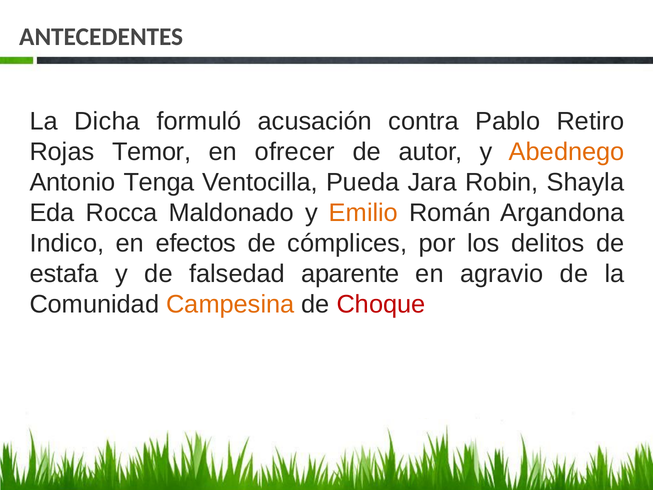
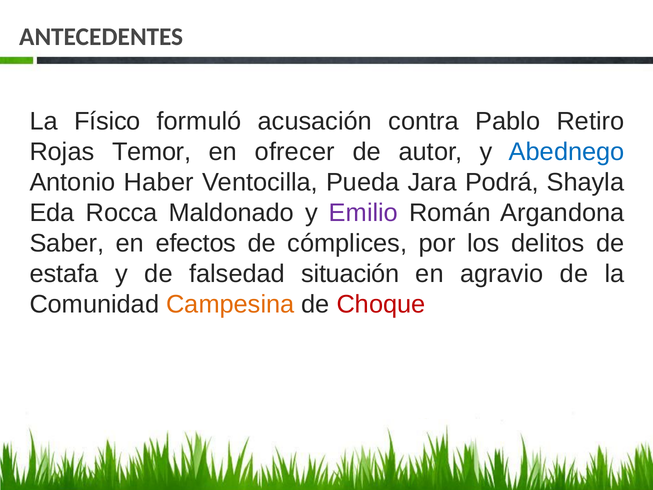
Dicha: Dicha -> Físico (107, 121)
Abednego colour: orange -> blue (567, 152)
Tenga: Tenga -> Haber (159, 182)
Robin: Robin -> Podrá (502, 182)
Emilio colour: orange -> purple (363, 213)
Indico: Indico -> Saber (67, 243)
aparente: aparente -> situación (350, 274)
